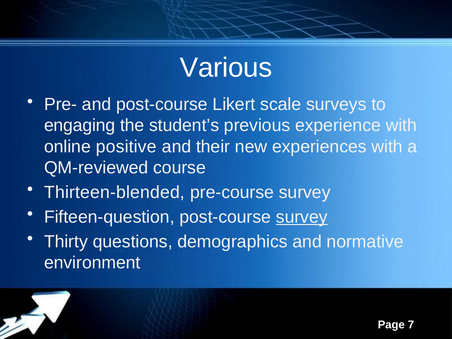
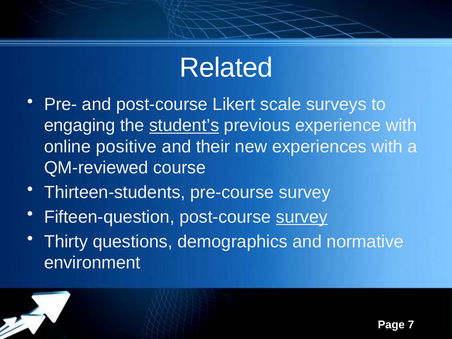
Various: Various -> Related (226, 68)
student’s underline: none -> present (184, 126)
Thirteen-blended: Thirteen-blended -> Thirteen-students (115, 192)
